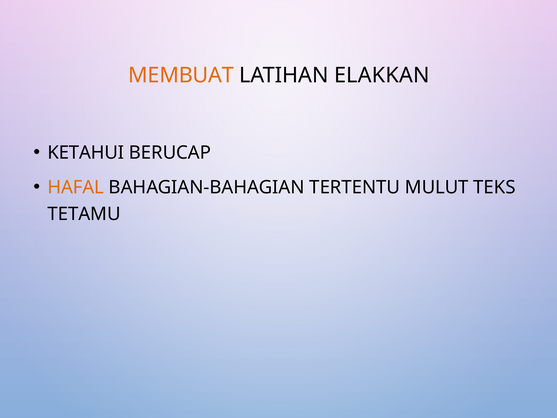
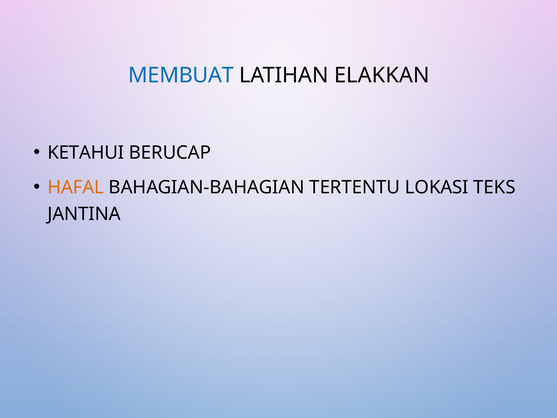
MEMBUAT colour: orange -> blue (181, 75)
MULUT: MULUT -> LOKASI (437, 187)
TETAMU: TETAMU -> JANTINA (84, 214)
